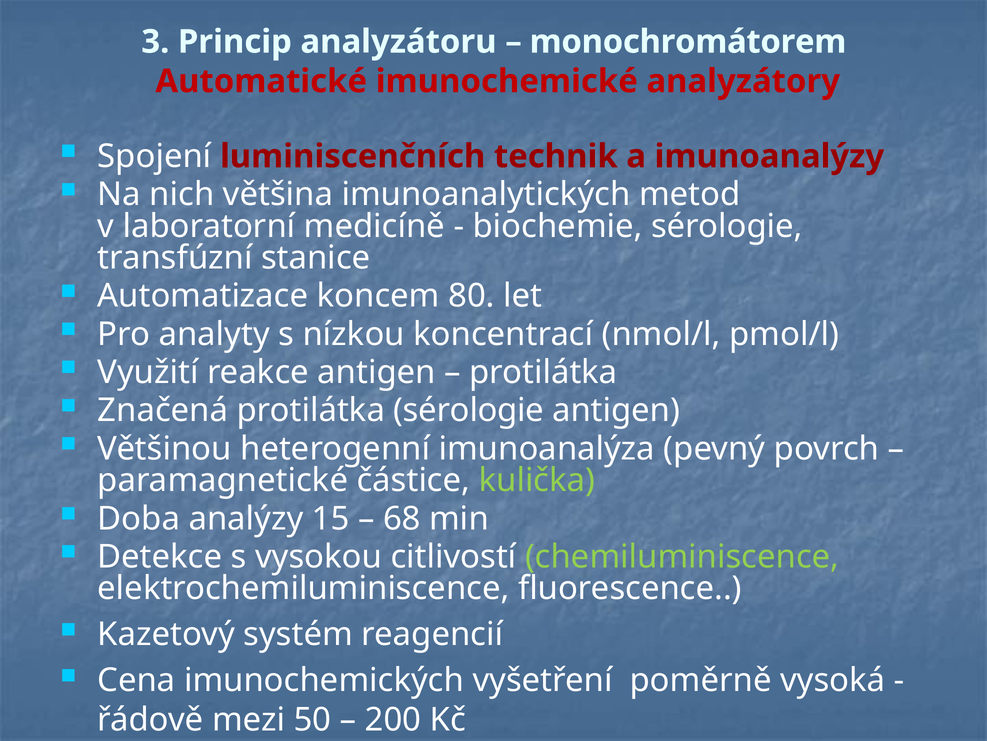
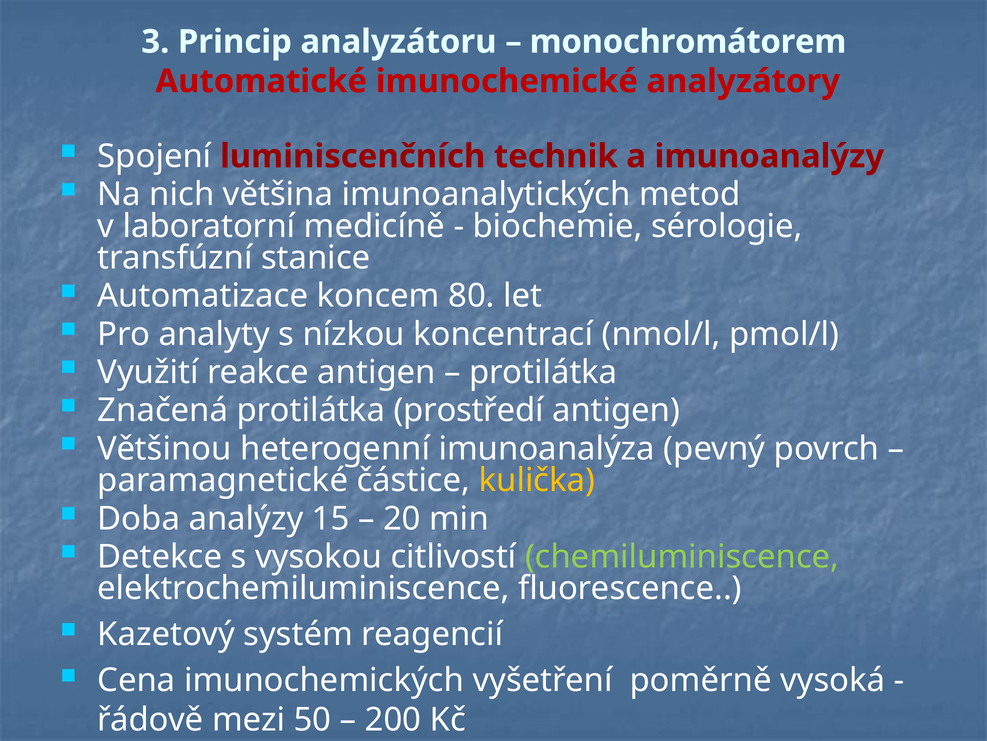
protilátka sérologie: sérologie -> prostředí (469, 410)
kulička colour: light green -> yellow (537, 480)
68: 68 -> 20 (402, 518)
